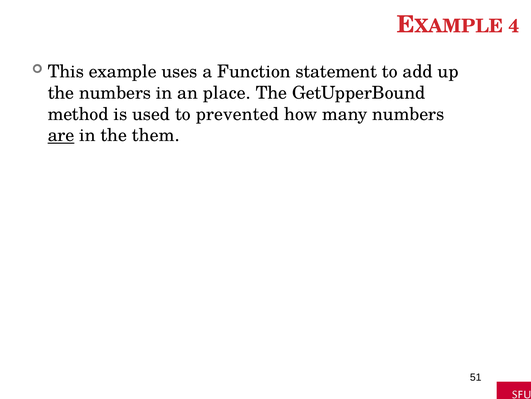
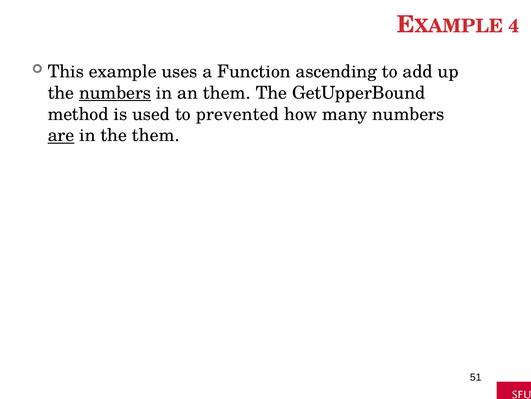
statement: statement -> ascending (336, 71)
numbers underline: none -> present (115, 93)
an place: place -> them (227, 93)
